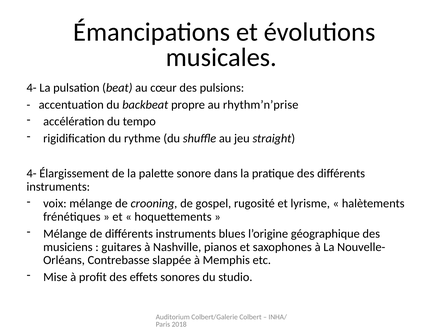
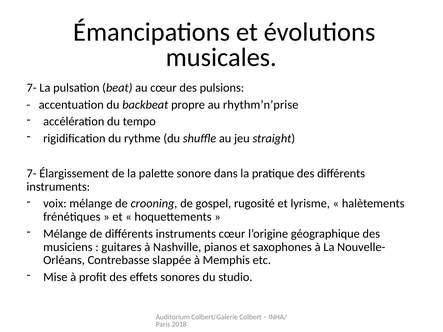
4-: 4- -> 7- (32, 88)
4-: 4- -> 7- (32, 174)
instruments blues: blues -> cœur (232, 234)
